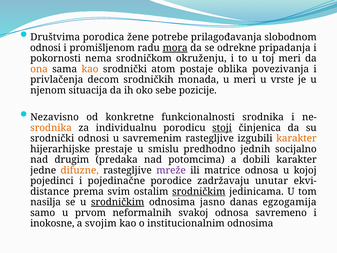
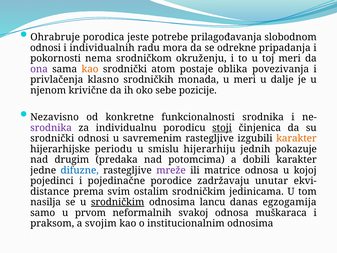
Društvima: Društvima -> Ohrabruje (55, 37)
žene: žene -> jeste (138, 37)
promišljenom: promišljenom -> individualnih (102, 48)
mora underline: present -> none (175, 48)
ona colour: orange -> purple (39, 69)
decom: decom -> klasno (103, 80)
vrste: vrste -> dalje (282, 80)
situacija: situacija -> krivične (88, 90)
srodnika colour: orange -> purple (51, 128)
prestaje: prestaje -> periodu (114, 149)
predhodno: predhodno -> hijerarhiju (210, 149)
socijalno: socijalno -> pokazuje (296, 149)
difuzne colour: orange -> blue (80, 170)
srodničkim underline: present -> none (199, 191)
jasno: jasno -> lancu (213, 202)
savremeno: savremeno -> muškaraca (281, 213)
inokosne: inokosne -> praksom (52, 223)
